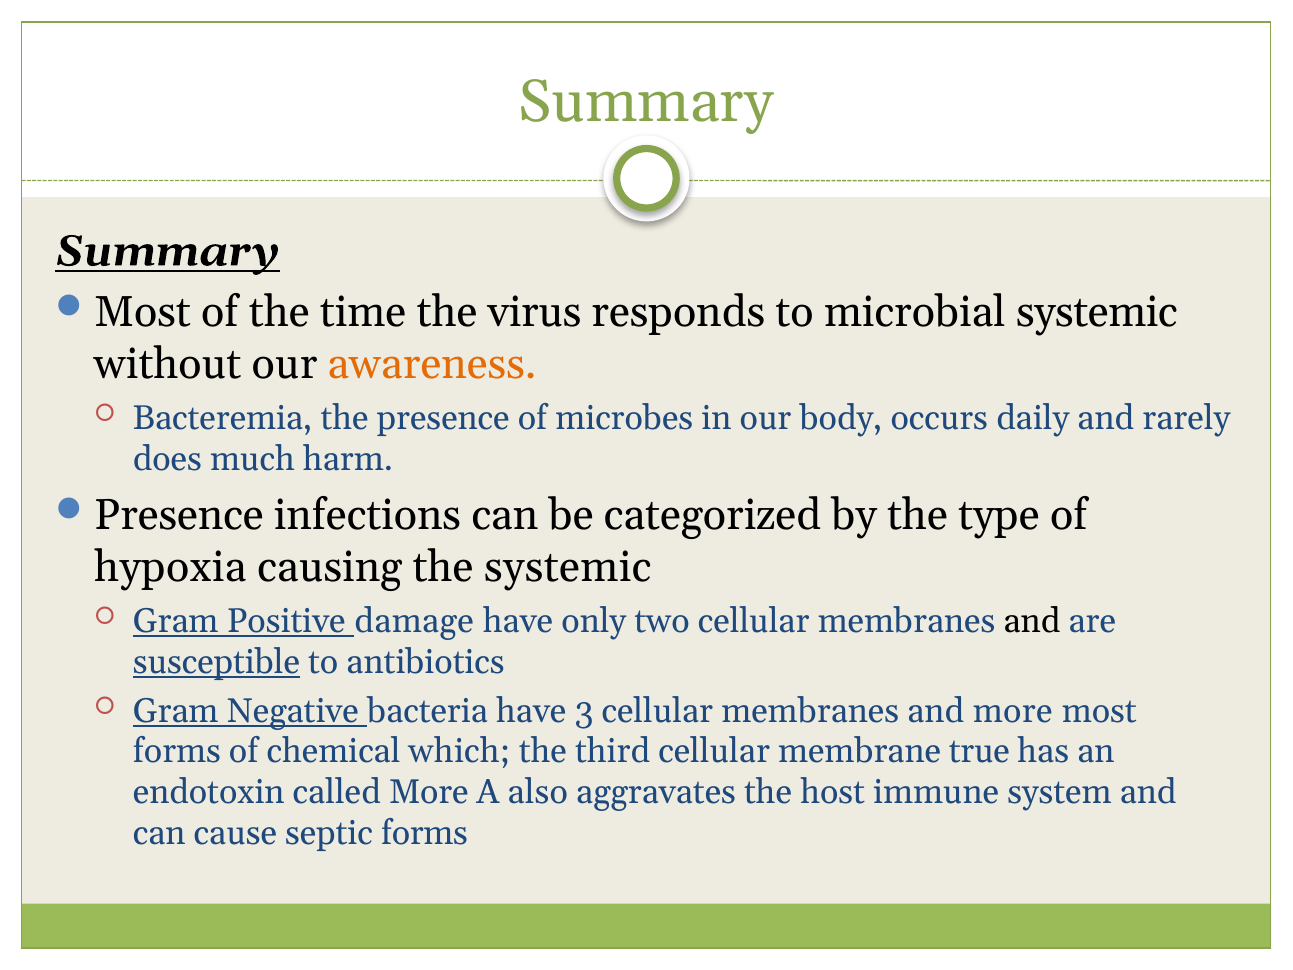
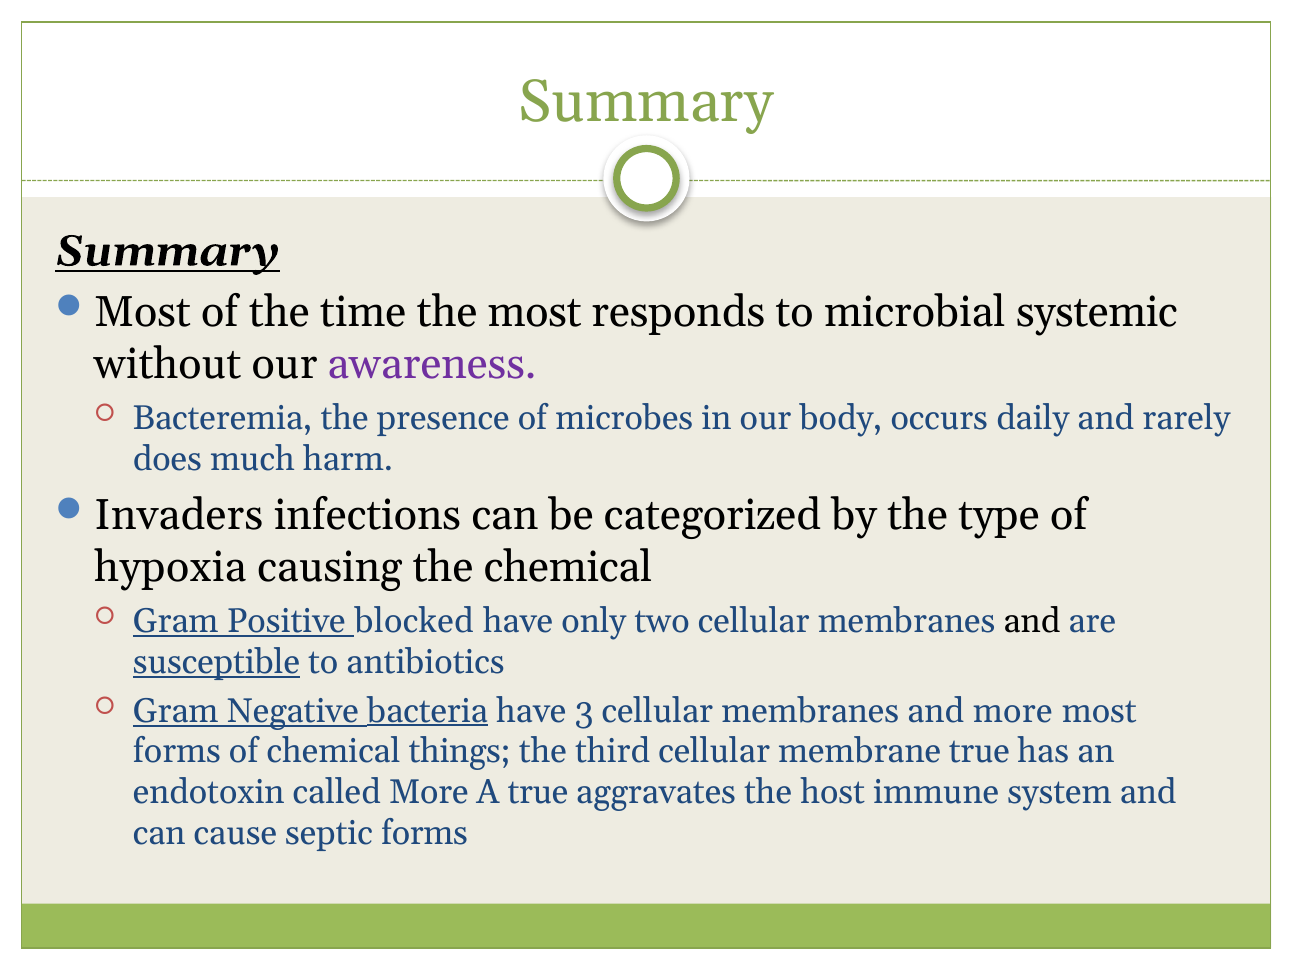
the virus: virus -> most (535, 313)
awareness colour: orange -> purple (432, 364)
Presence: Presence -> Invaders (179, 516)
the systemic: systemic -> chemical (568, 567)
damage: damage -> blocked (414, 621)
bacteria underline: none -> present (428, 711)
which: which -> things (460, 752)
A also: also -> true (538, 792)
